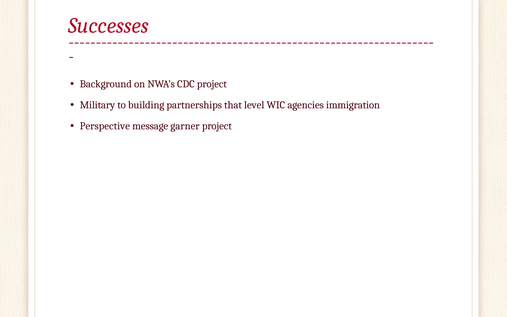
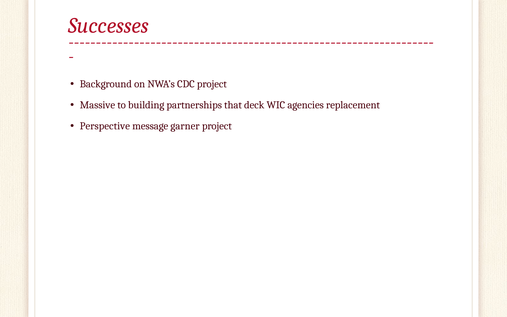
Military: Military -> Massive (97, 105)
level: level -> deck (254, 105)
immigration: immigration -> replacement (353, 105)
